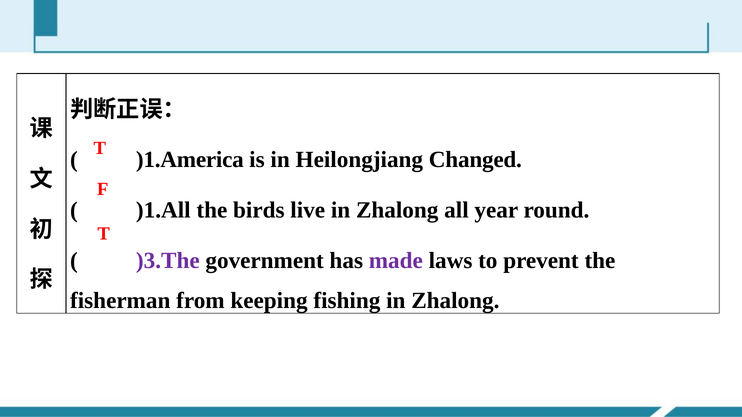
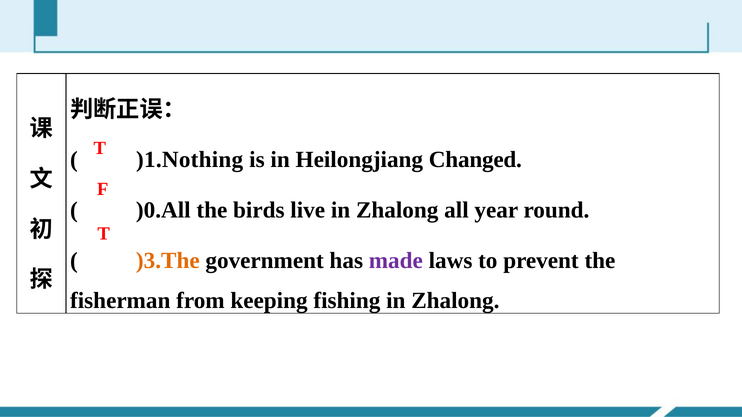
)1.America: )1.America -> )1.Nothing (190, 160)
)1.All: )1.All -> )0.All (163, 210)
)3.The colour: purple -> orange (168, 261)
